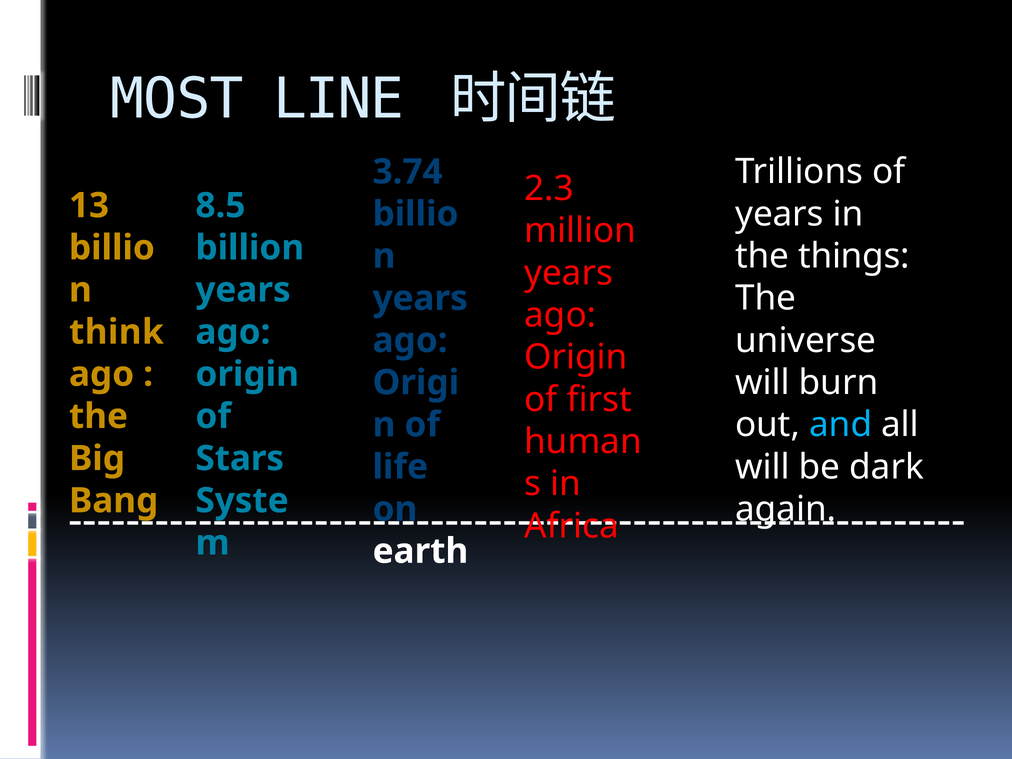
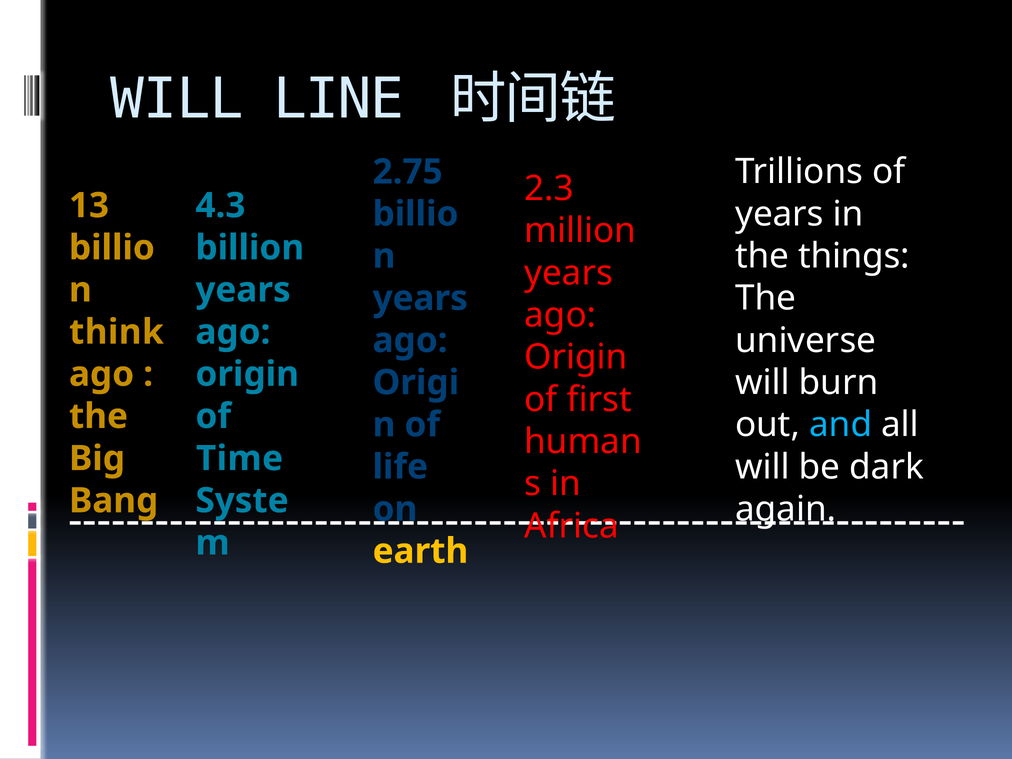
MOST: MOST -> WILL (177, 99)
3.74: 3.74 -> 2.75 (408, 172)
8.5: 8.5 -> 4.3 (220, 206)
Stars: Stars -> Time (240, 459)
earth colour: white -> yellow (420, 551)
